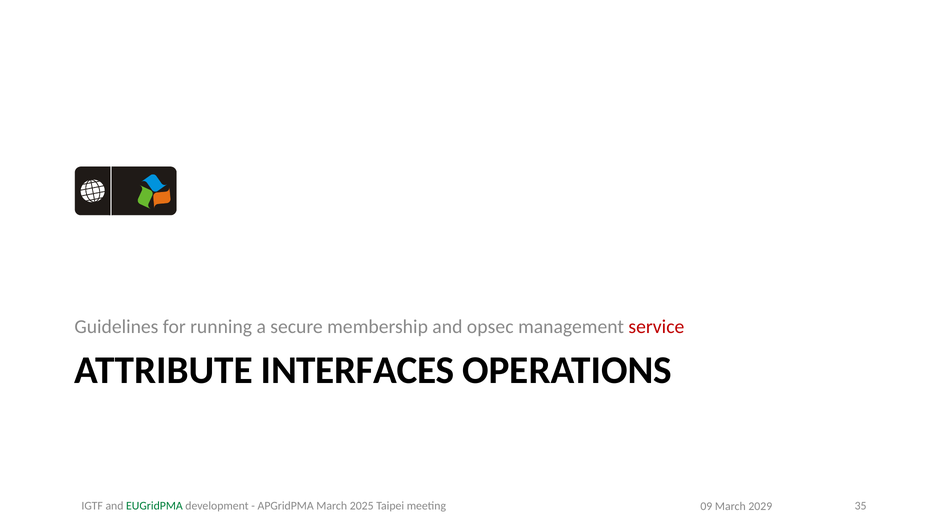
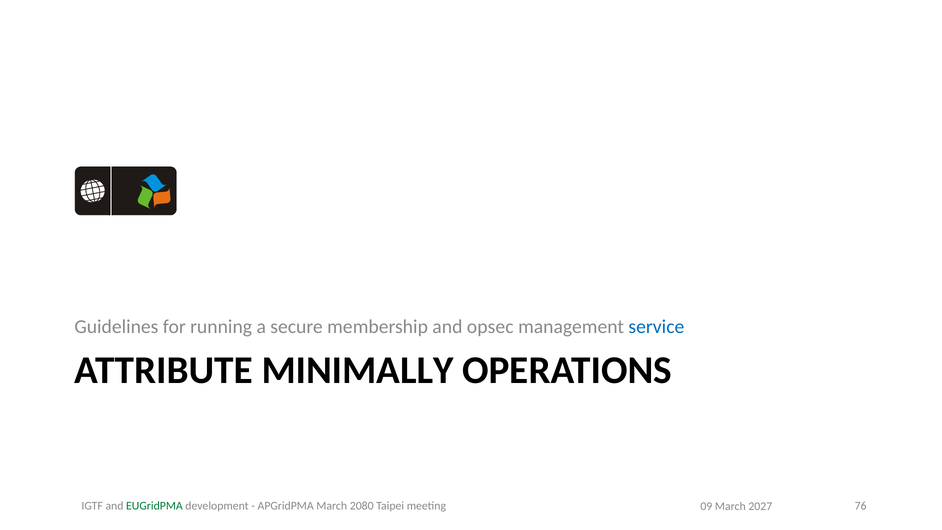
service colour: red -> blue (656, 327)
INTERFACES: INTERFACES -> MINIMALLY (358, 370)
2025: 2025 -> 2080 (362, 506)
35: 35 -> 76 (861, 506)
2029: 2029 -> 2027 (760, 506)
